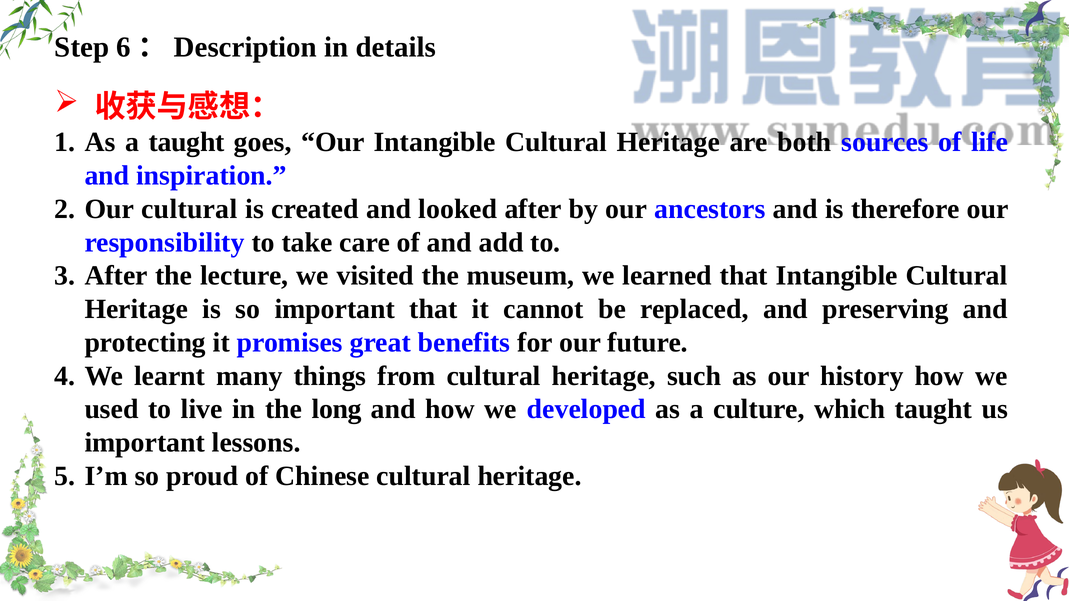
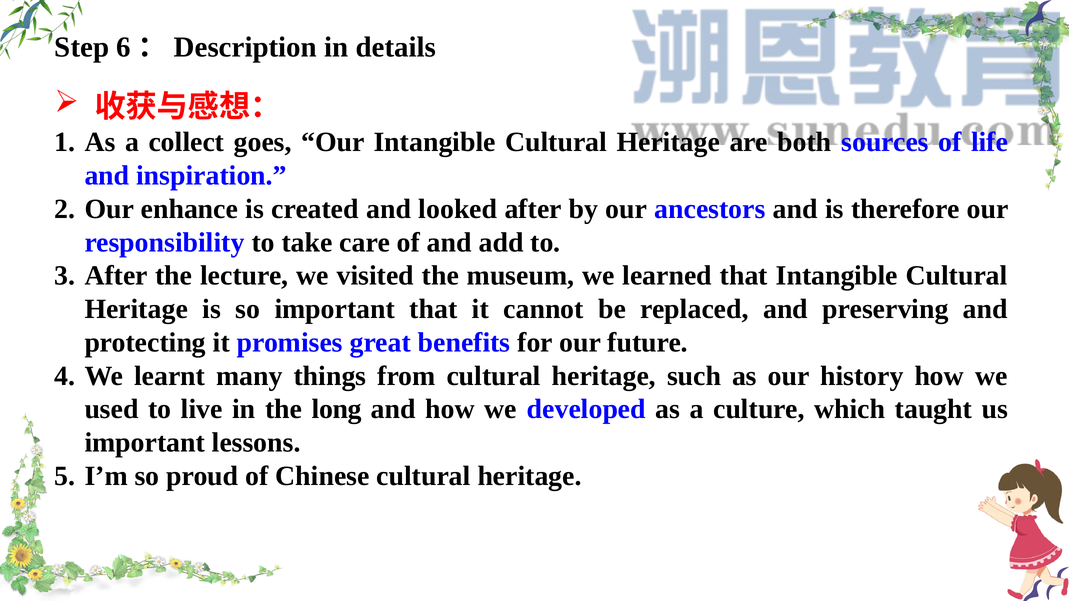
a taught: taught -> collect (186, 142)
Our cultural: cultural -> enhance (189, 209)
